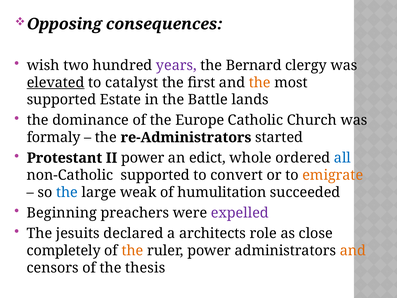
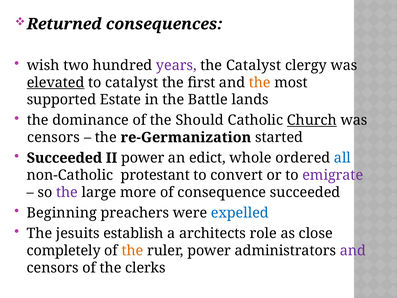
Opposing: Opposing -> Returned (64, 24)
the Bernard: Bernard -> Catalyst (254, 65)
Europe: Europe -> Should (200, 120)
Church underline: none -> present (312, 120)
formaly: formaly -> censors (53, 137)
re-Administrators: re-Administrators -> re-Germanization (186, 137)
Protestant: Protestant -> Succeeded (64, 158)
non-Catholic supported: supported -> protestant (155, 175)
emigrate colour: orange -> purple (333, 175)
the colour: blue -> purple (67, 192)
weak: weak -> more (138, 192)
humulitation: humulitation -> consequence (222, 192)
expelled colour: purple -> blue (240, 213)
declared: declared -> establish (133, 233)
and colour: orange -> purple (353, 250)
thesis: thesis -> clerks (145, 268)
